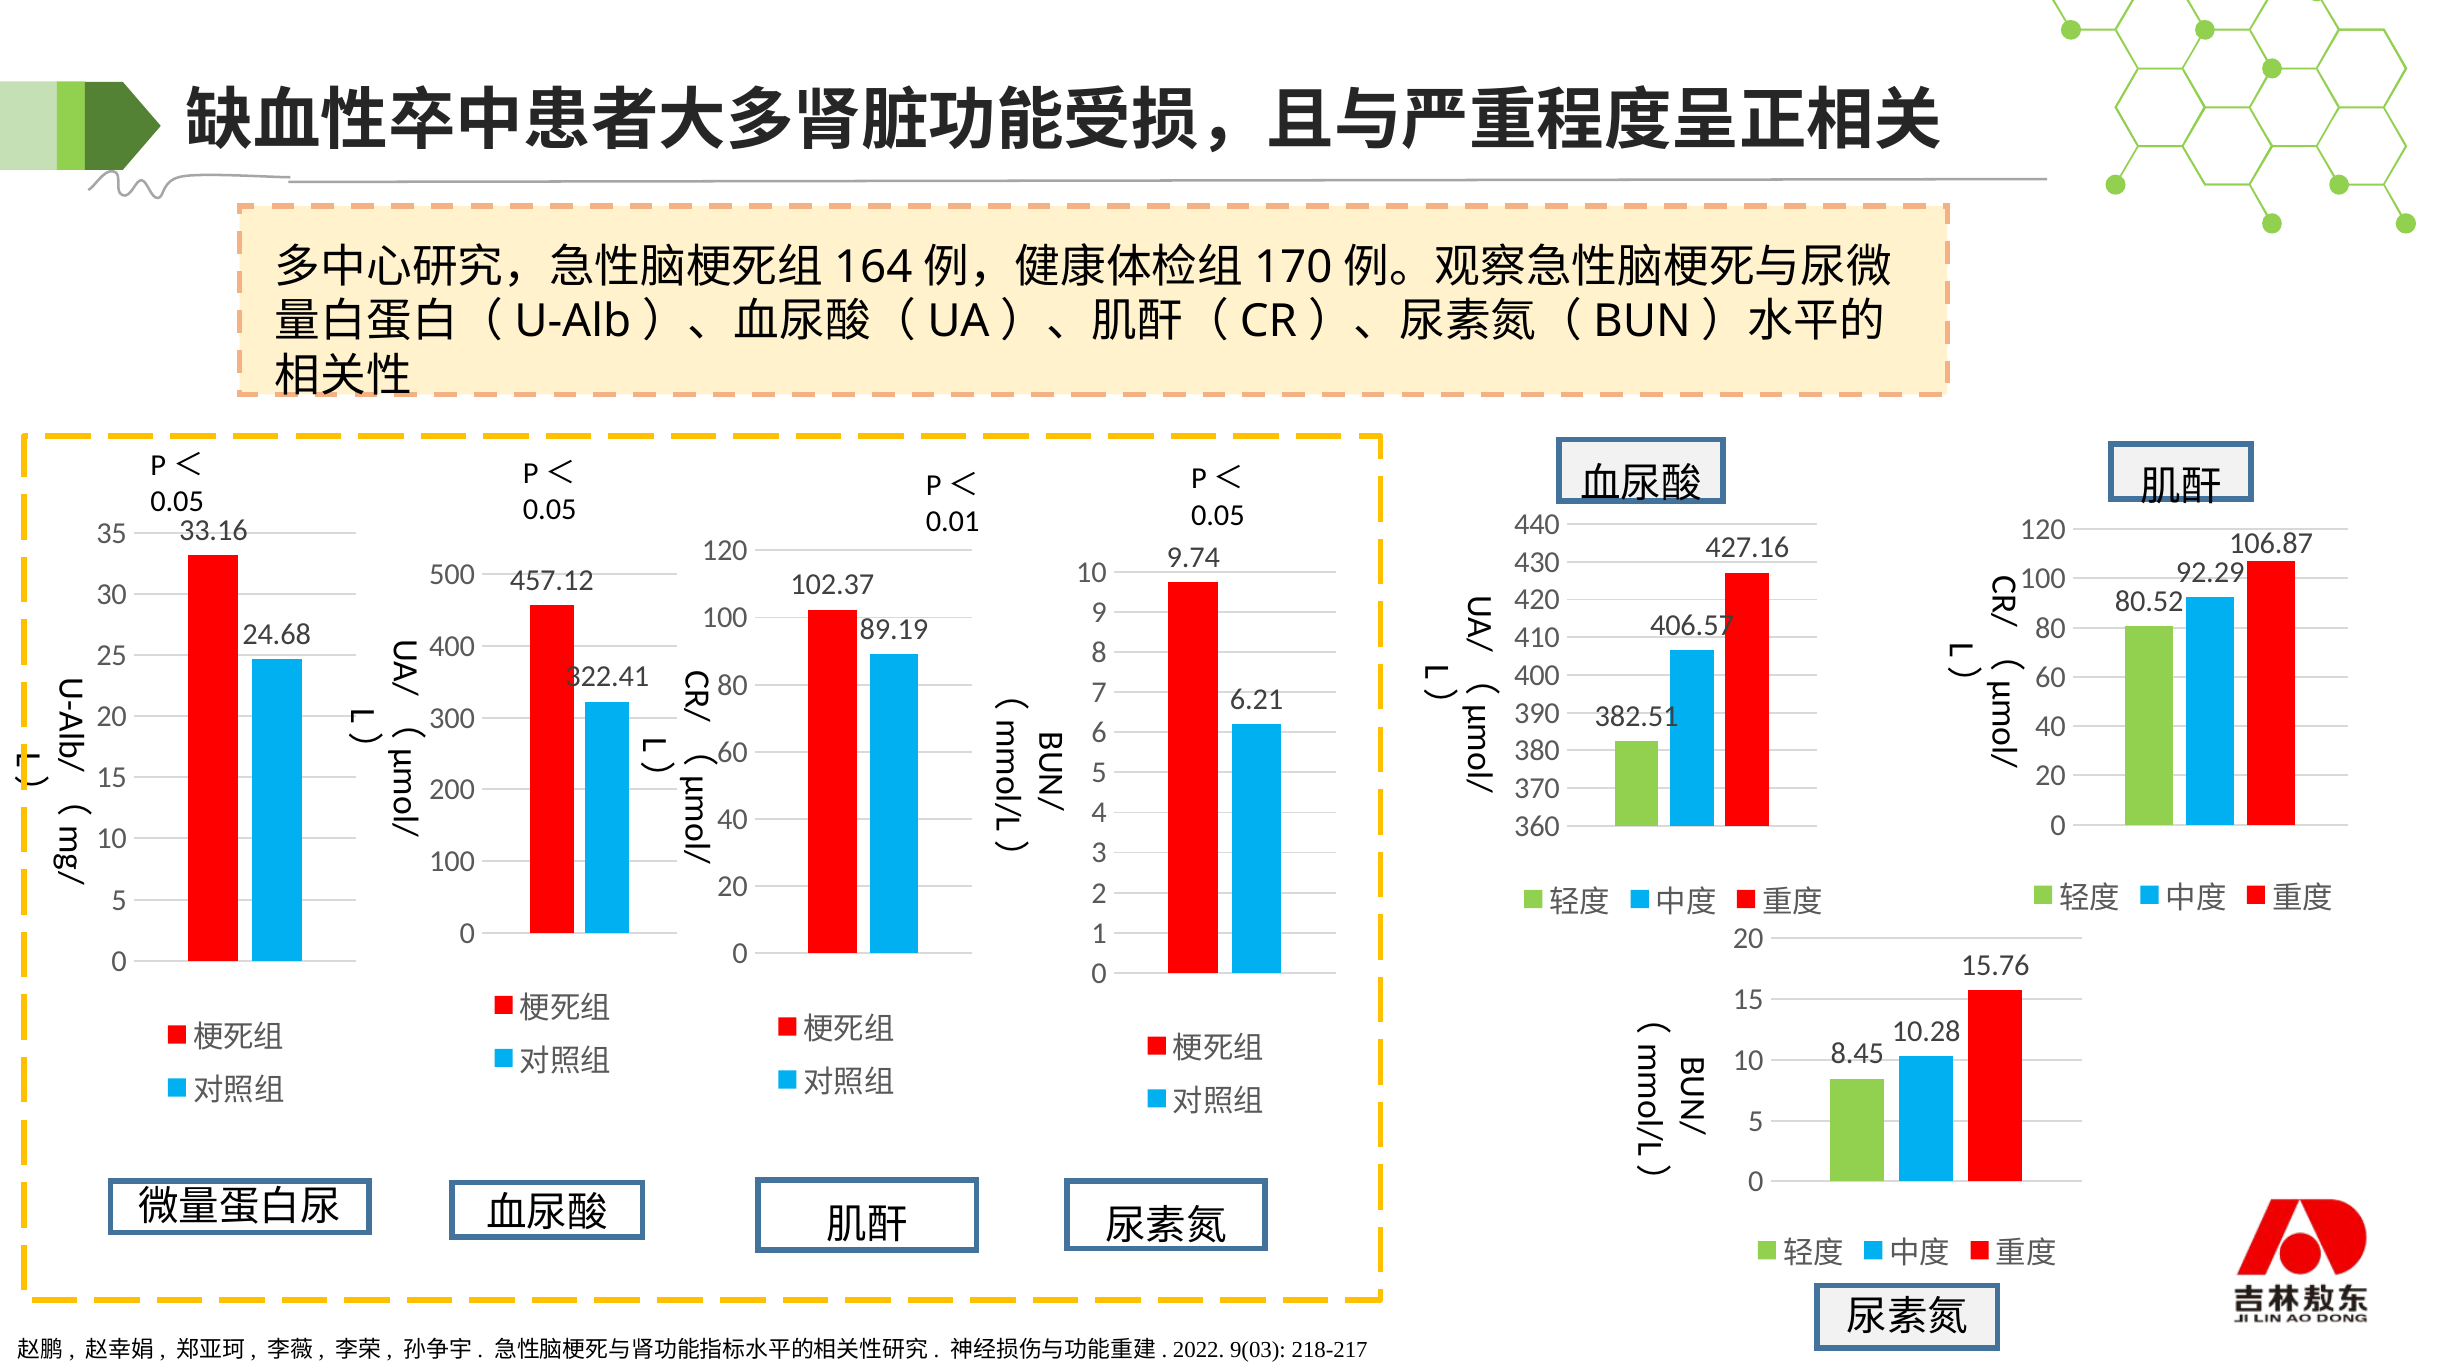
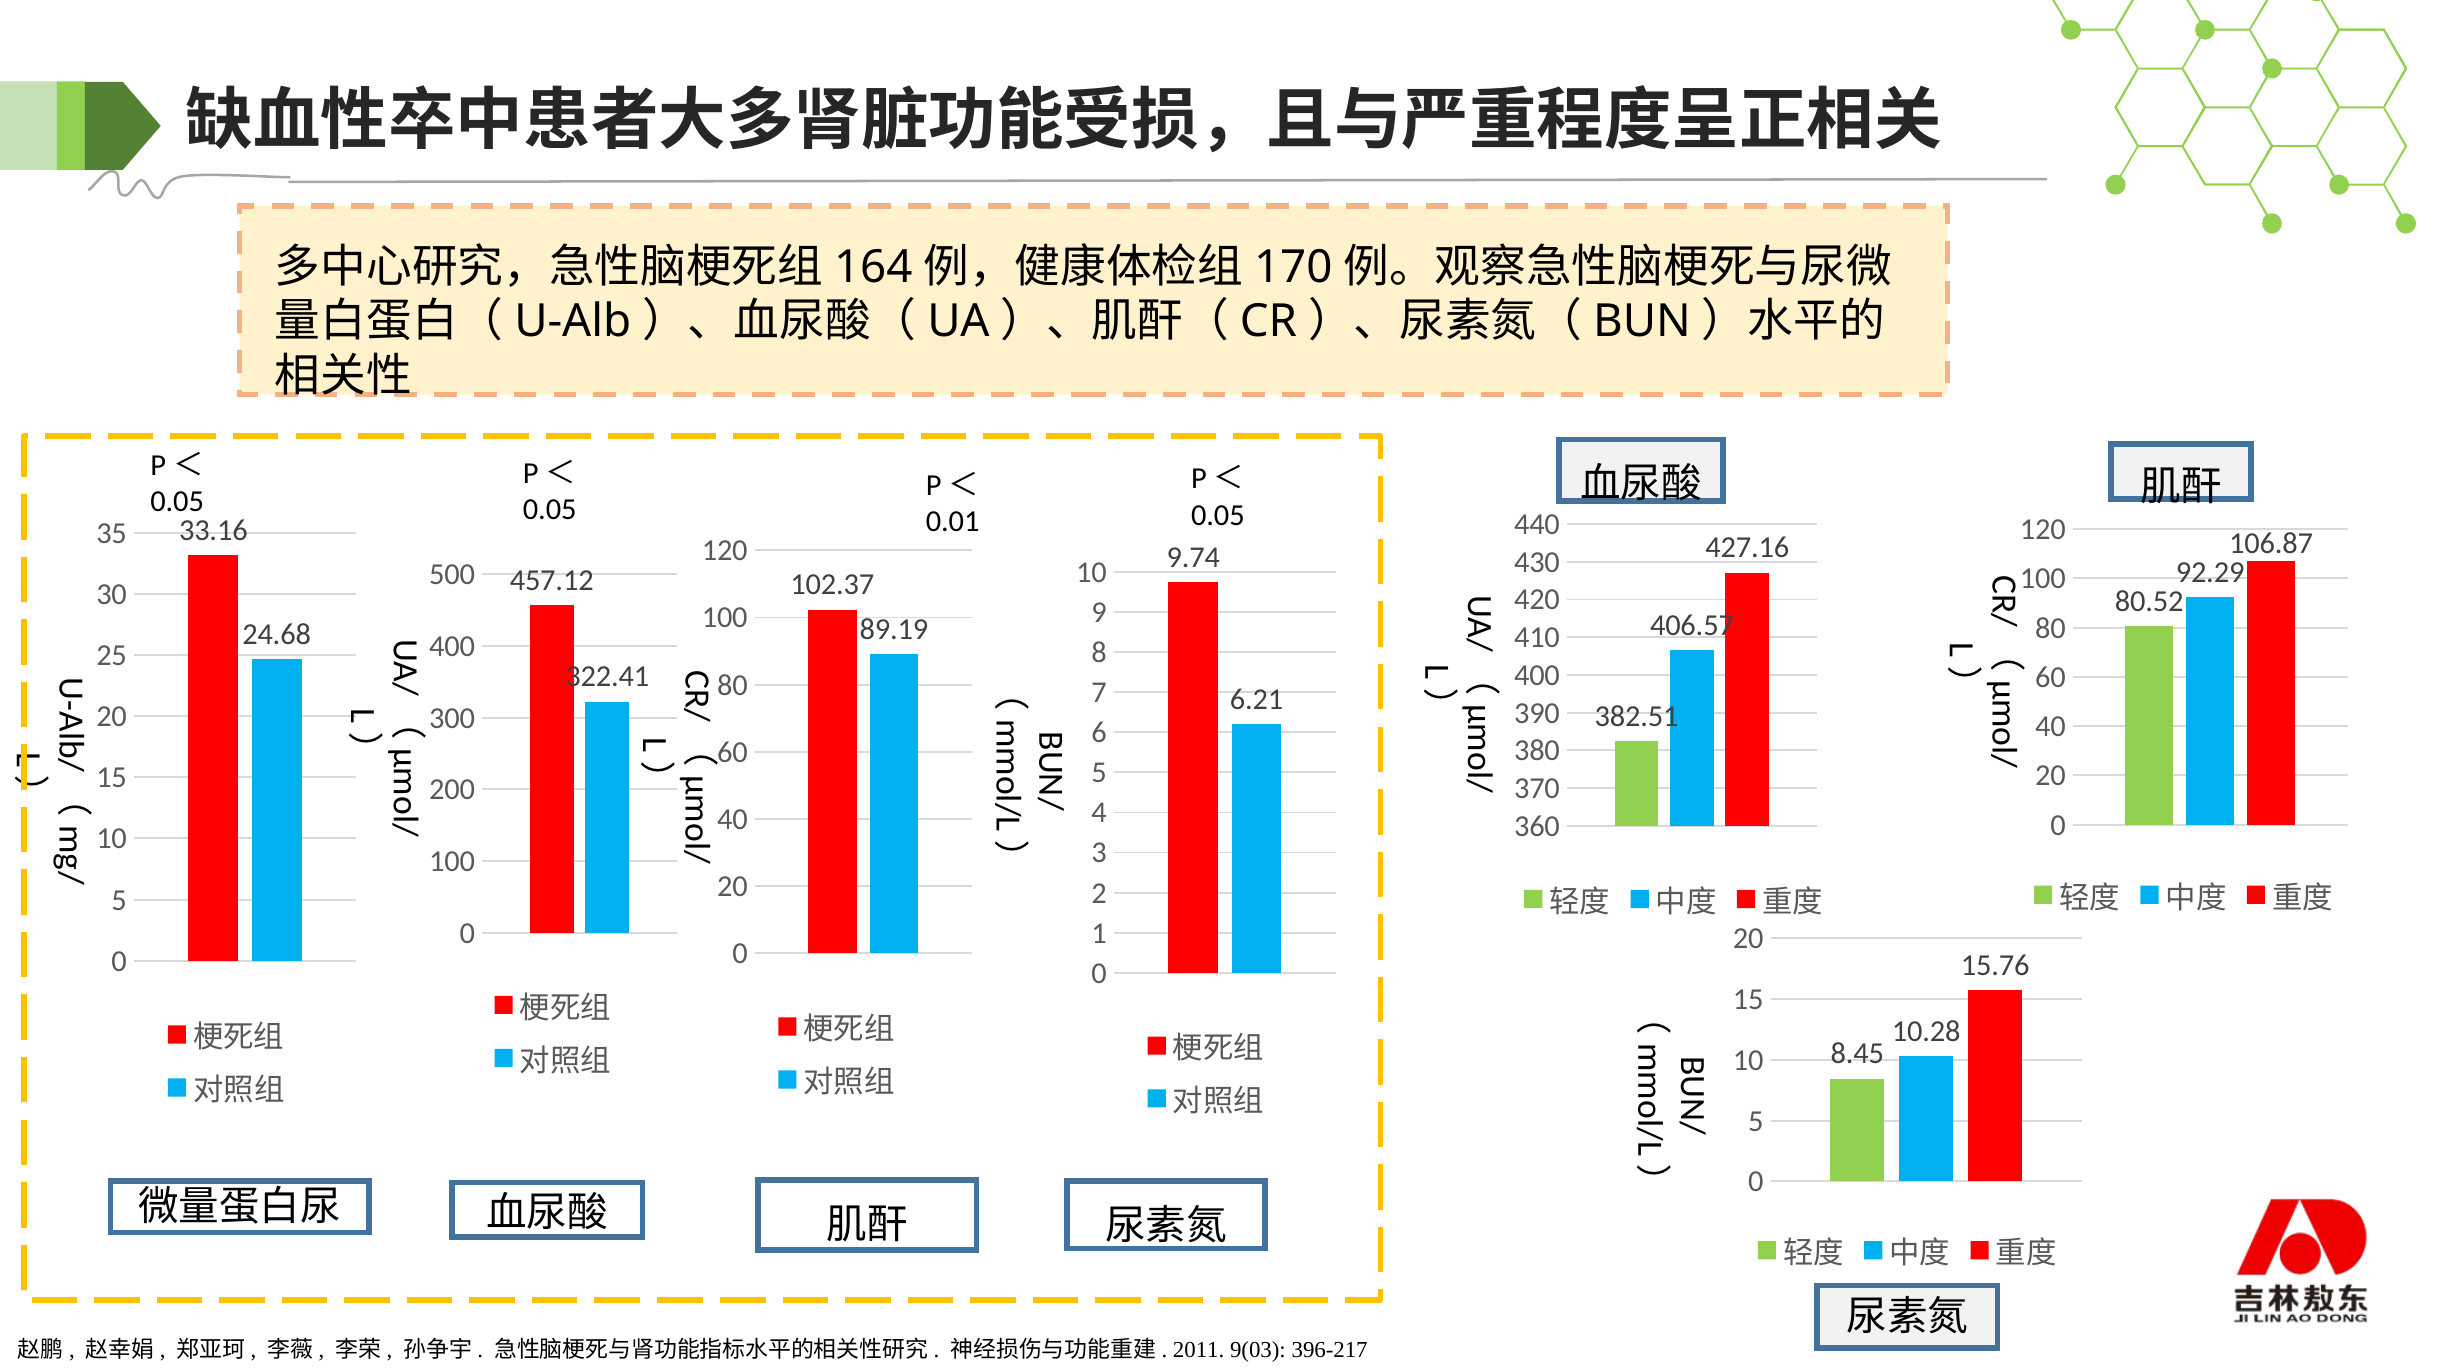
2022: 2022 -> 2011 (1199, 1350)
218-217: 218-217 -> 396-217 (1330, 1350)
